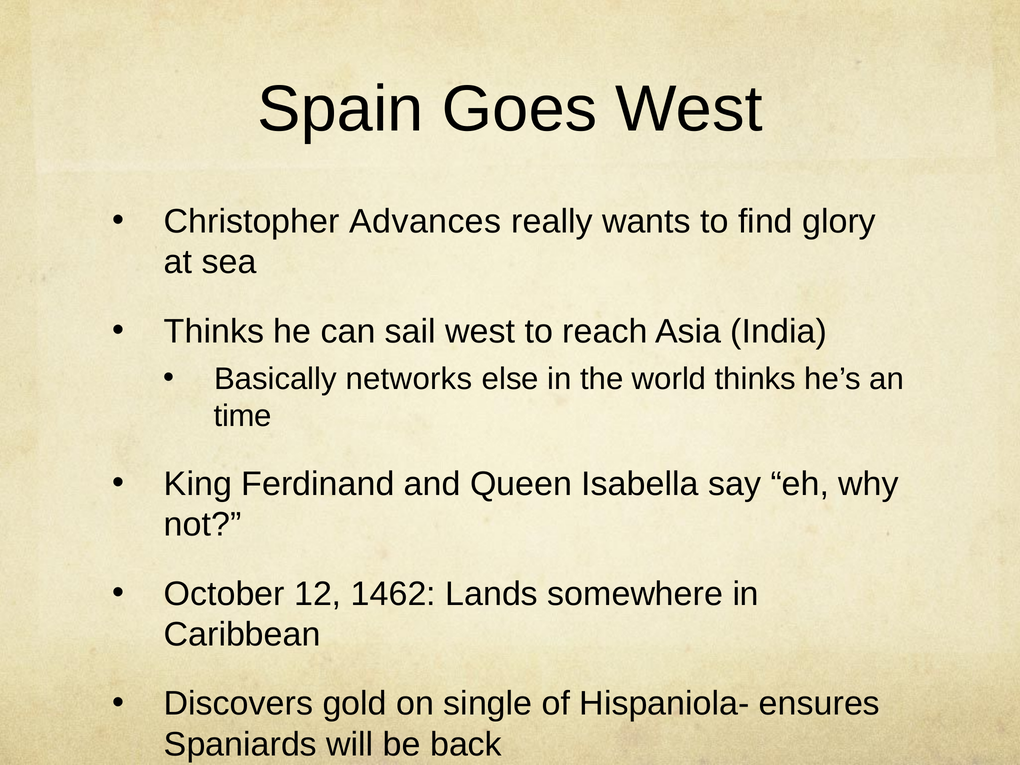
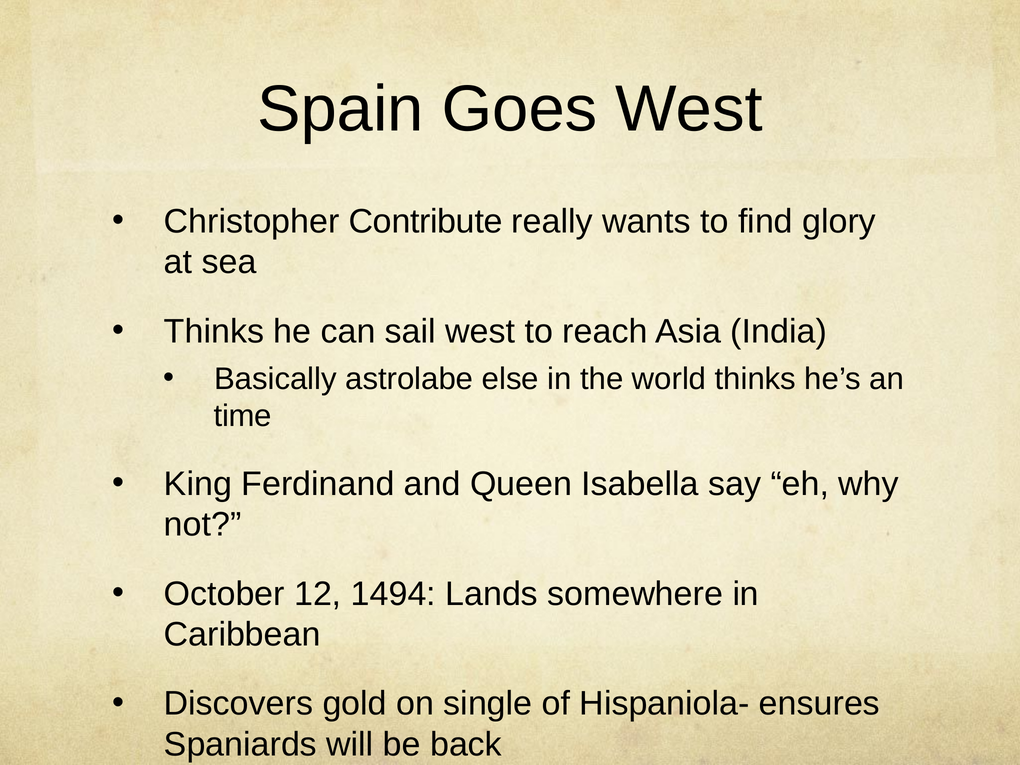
Advances: Advances -> Contribute (426, 221)
networks: networks -> astrolabe (409, 379)
1462: 1462 -> 1494 (393, 594)
